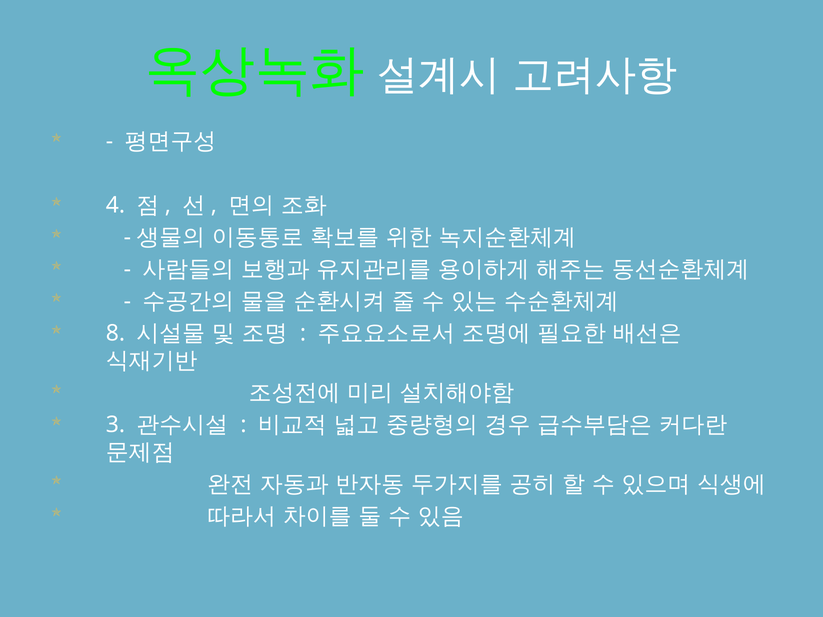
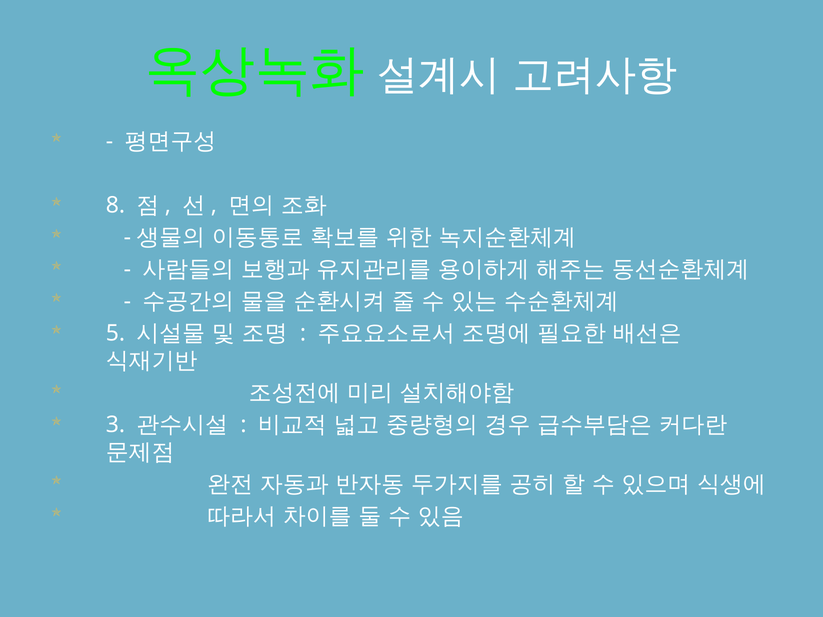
4: 4 -> 8 (115, 206)
8: 8 -> 5 (115, 334)
